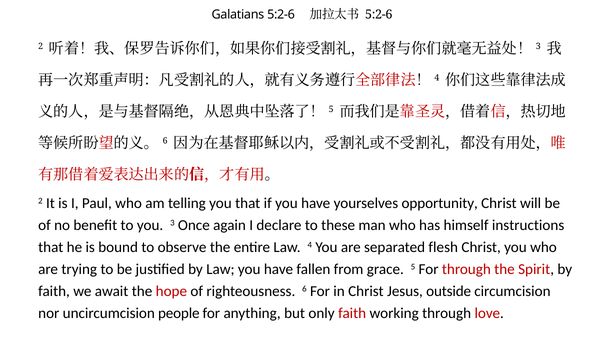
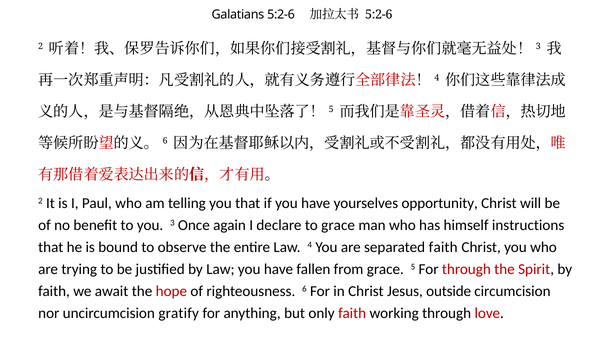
to these: these -> grace (338, 225)
separated flesh: flesh -> faith (443, 247)
people: people -> gratify (179, 313)
